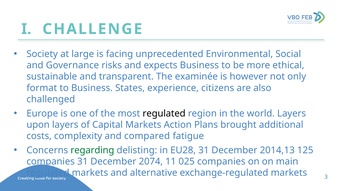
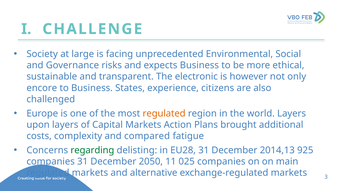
The examinée: examinée -> electronic (196, 77)
format: format -> encore (42, 88)
regulated colour: black -> orange (164, 113)
125: 125 -> 925 (305, 150)
2074: 2074 -> 2050 (151, 161)
